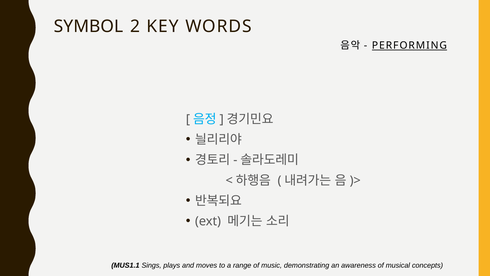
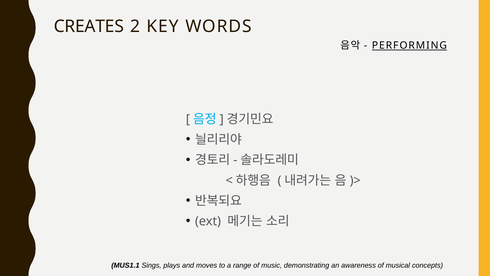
SYMBOL: SYMBOL -> CREATES (89, 26)
